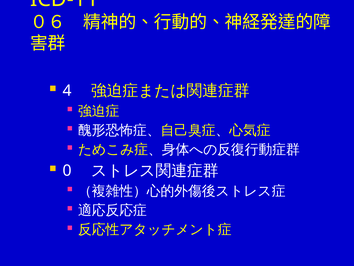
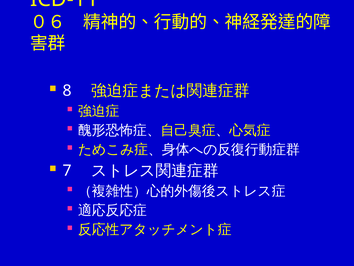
4: 4 -> 8 (67, 90)
0: 0 -> 7 (67, 170)
